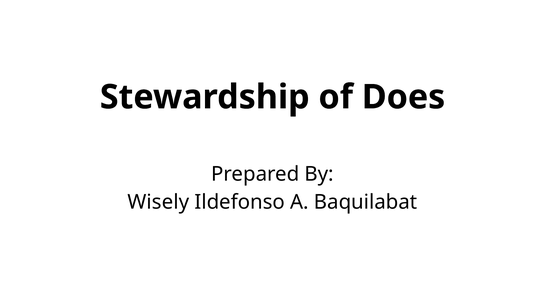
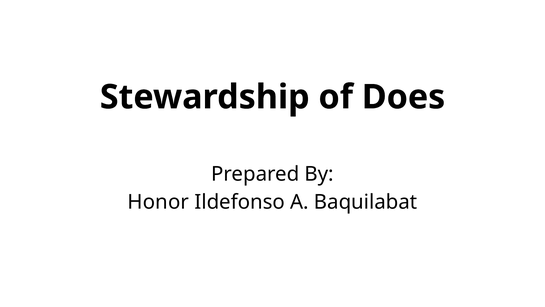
Wisely: Wisely -> Honor (158, 202)
